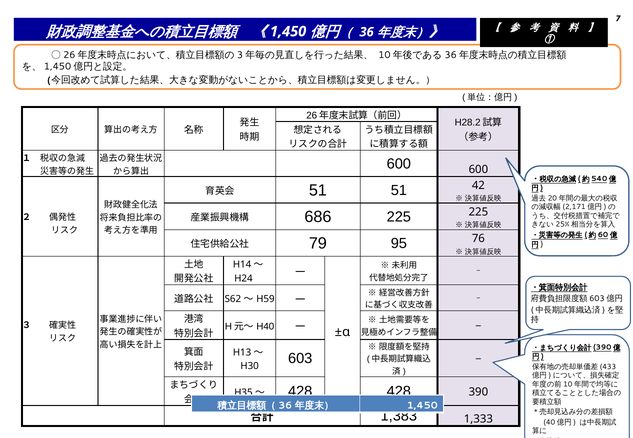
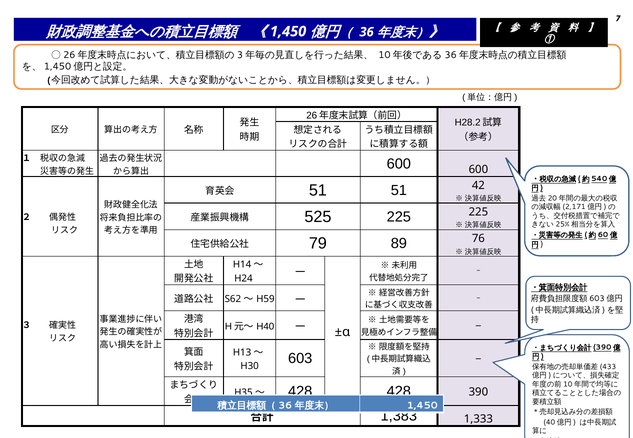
686: 686 -> 525 (318, 217)
95: 95 -> 89 (399, 243)
